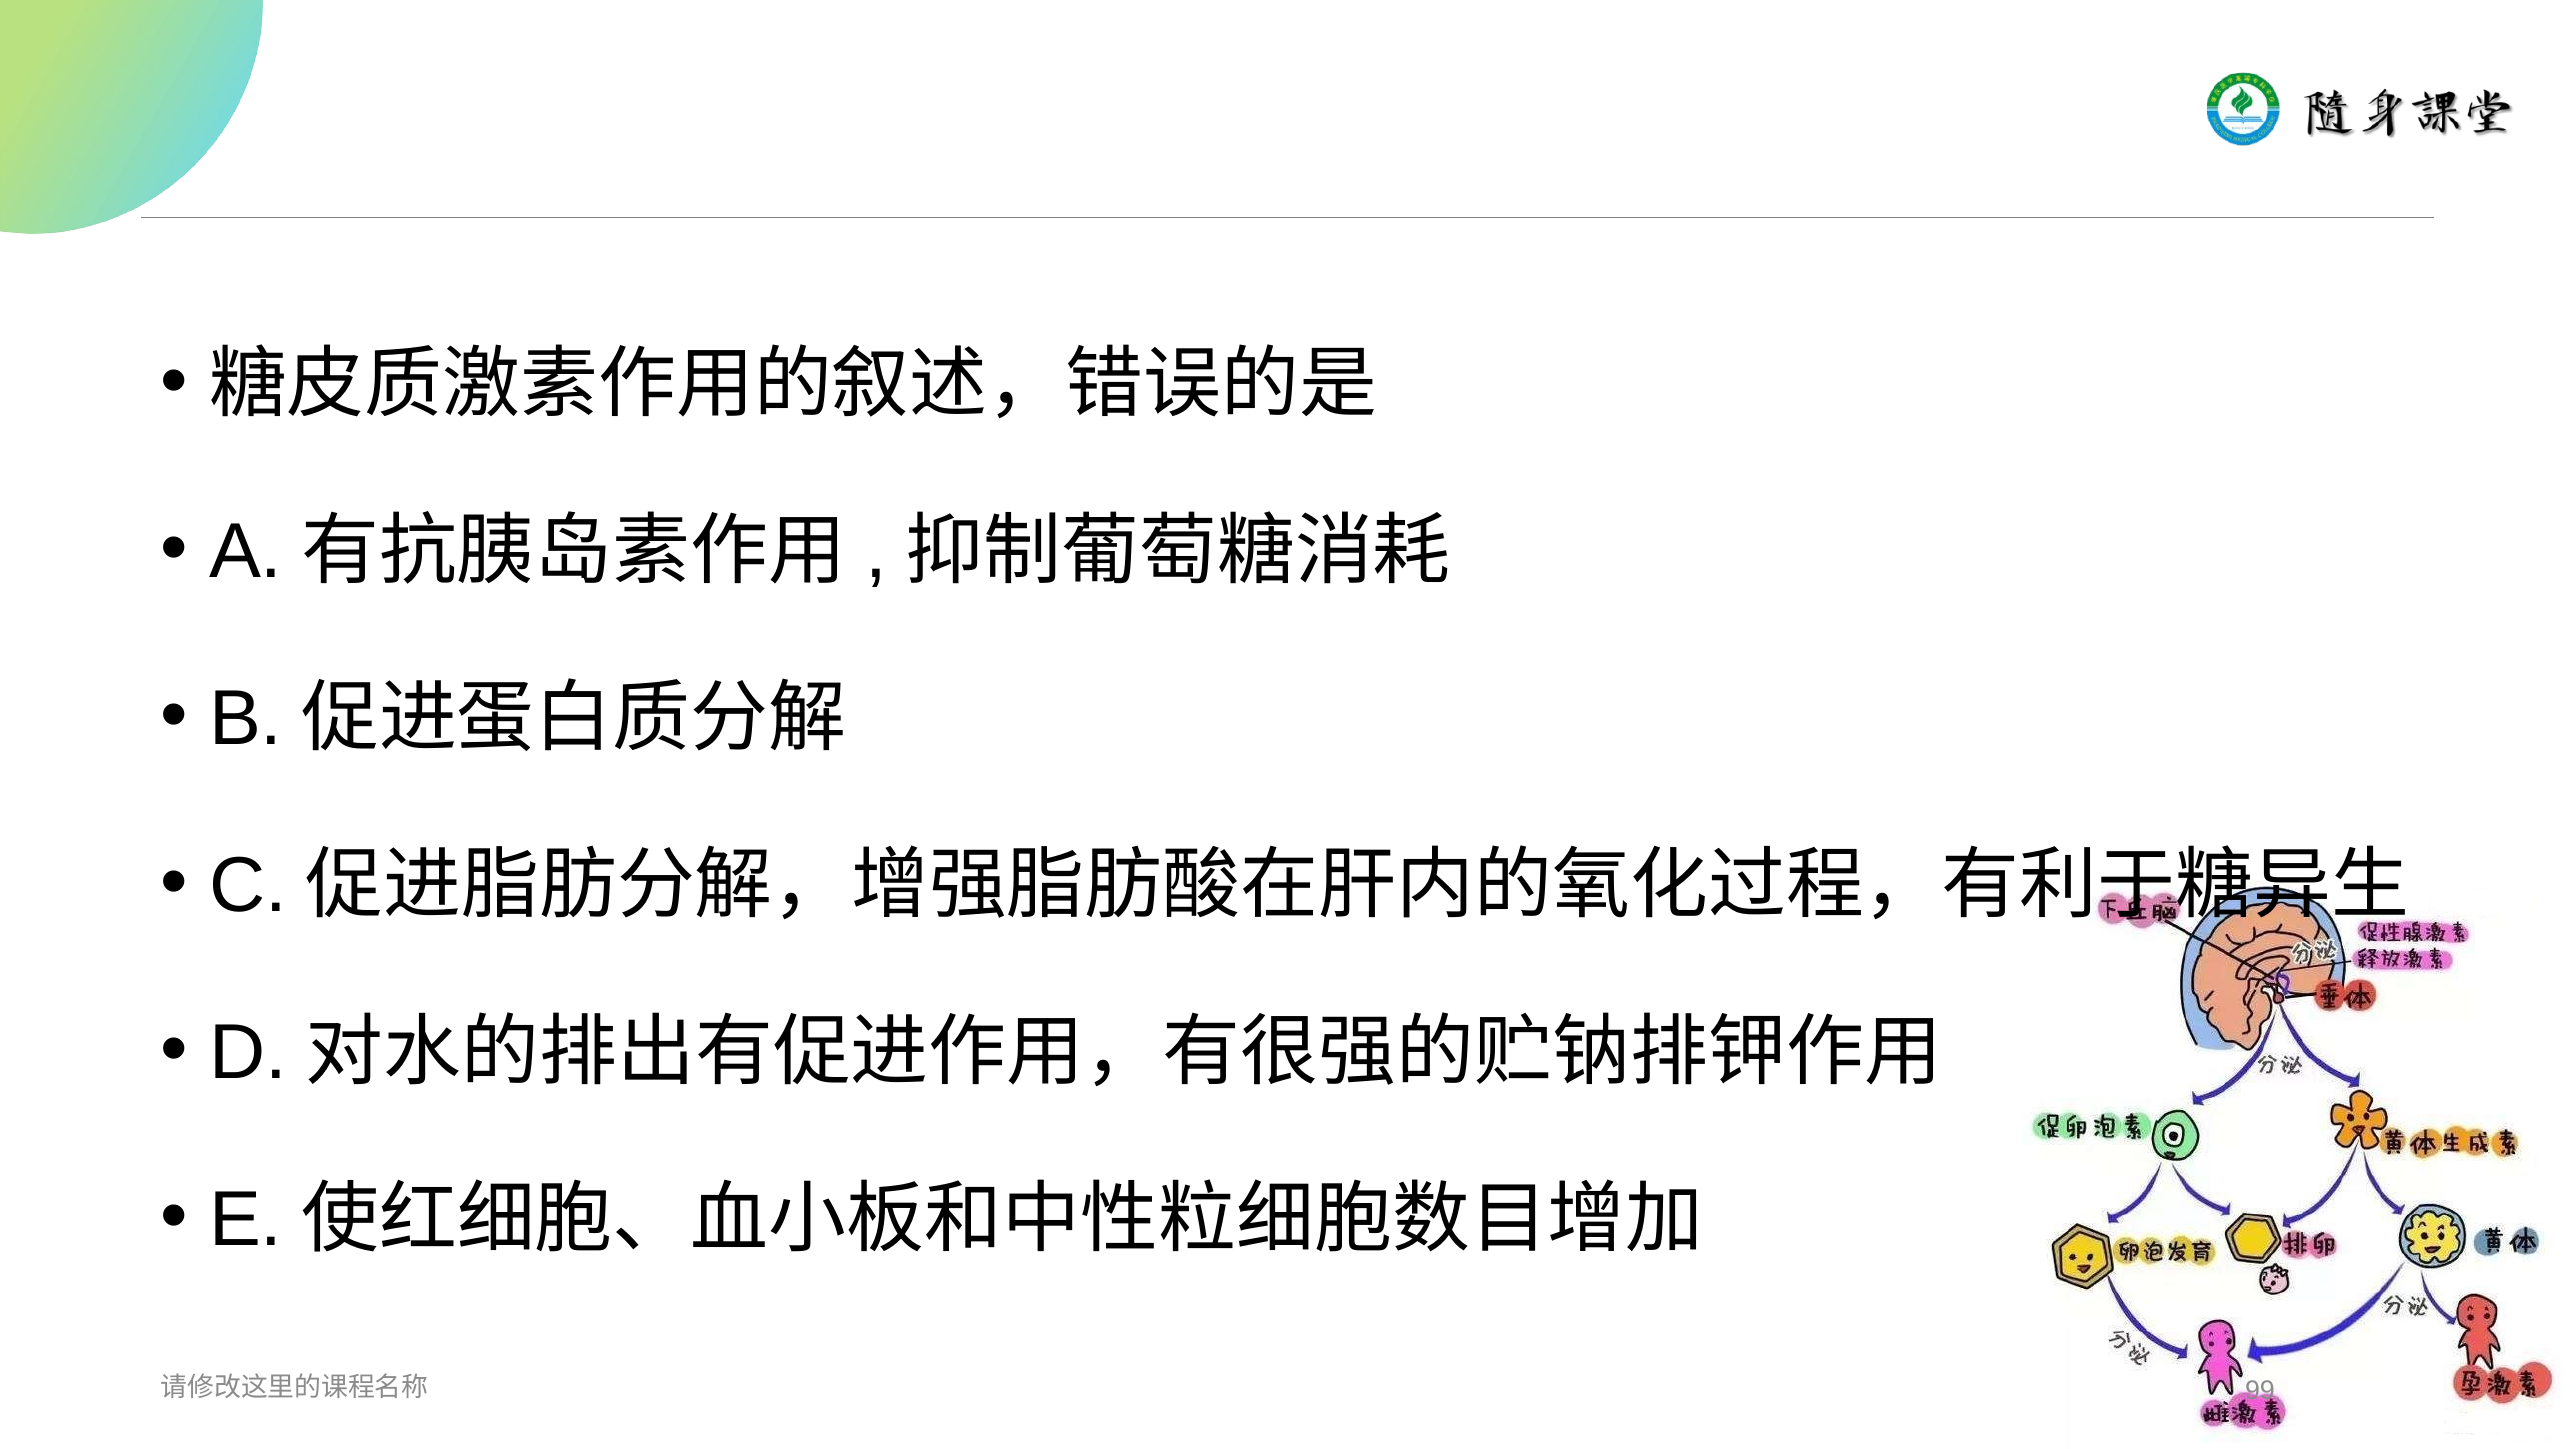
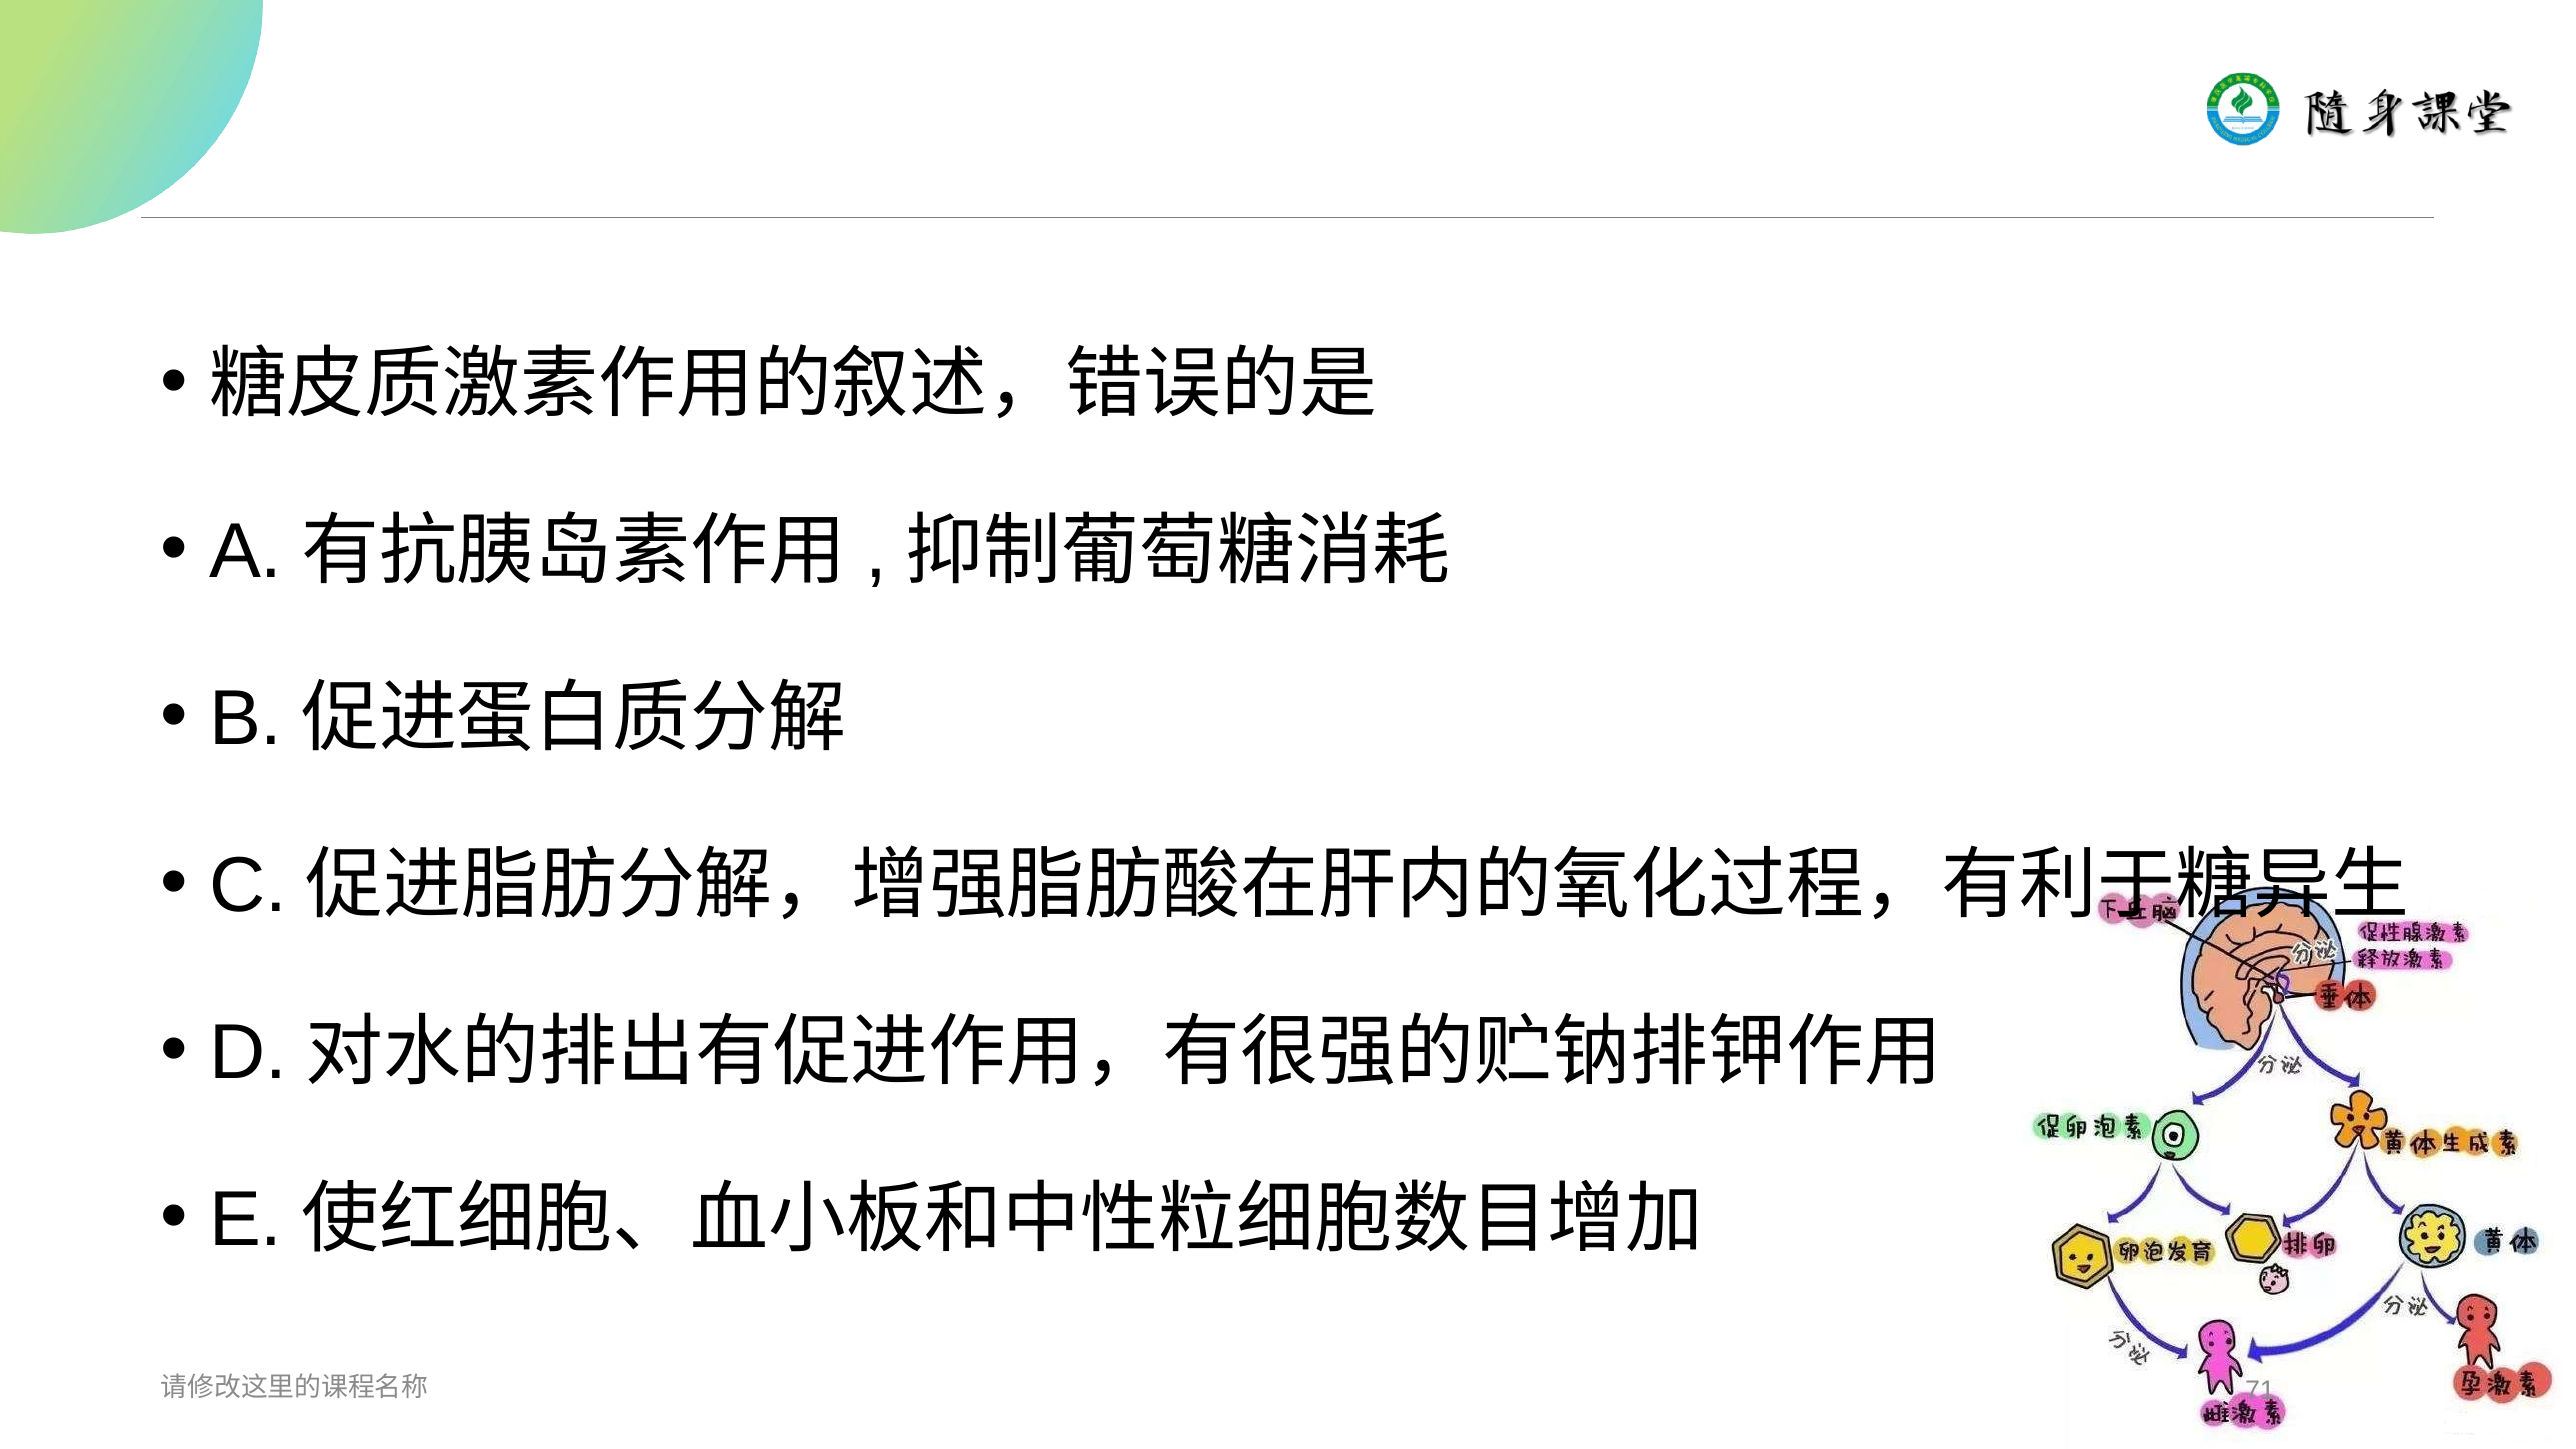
99: 99 -> 71 (2260, 1391)
